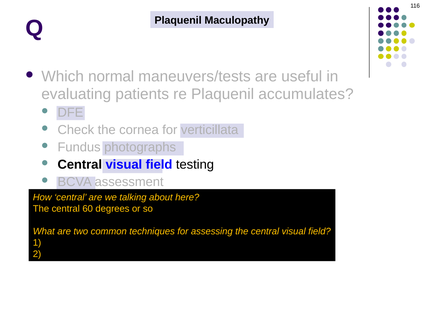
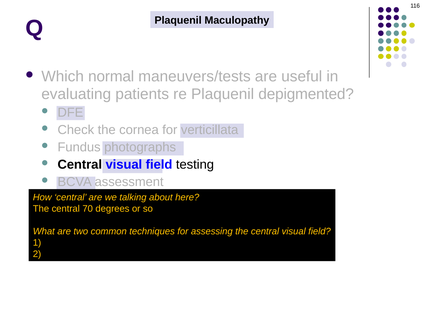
accumulates: accumulates -> depigmented (306, 94)
60: 60 -> 70 (88, 209)
